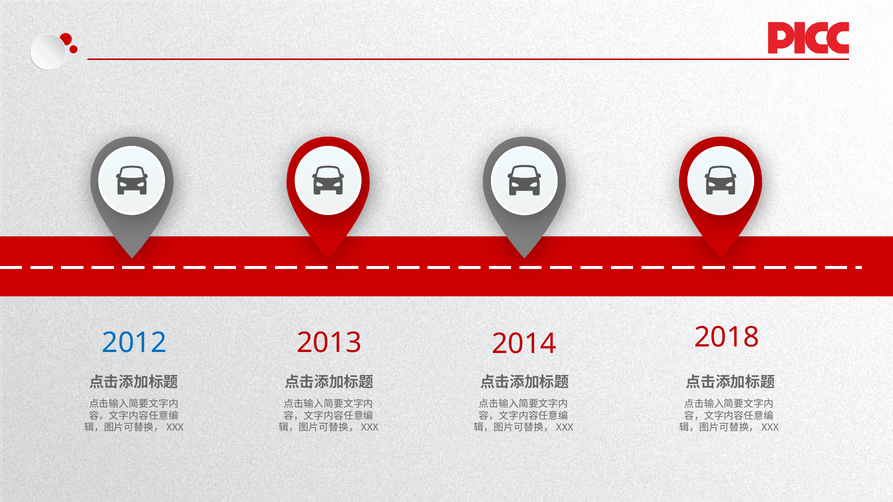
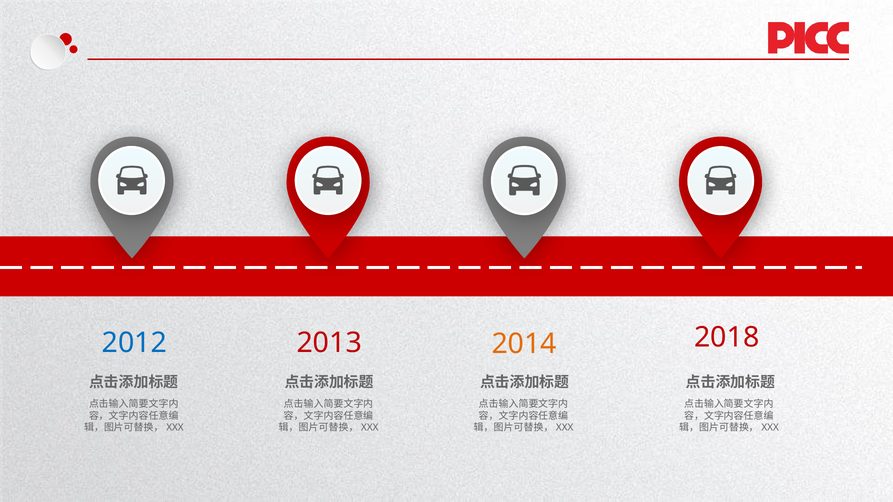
2014 colour: red -> orange (524, 344)
